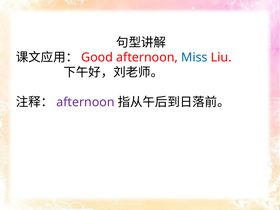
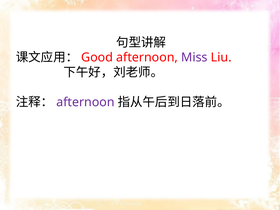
Miss colour: blue -> purple (194, 57)
